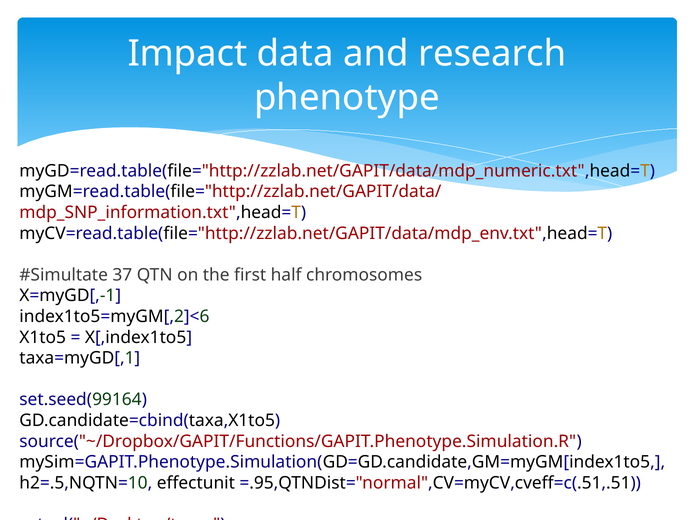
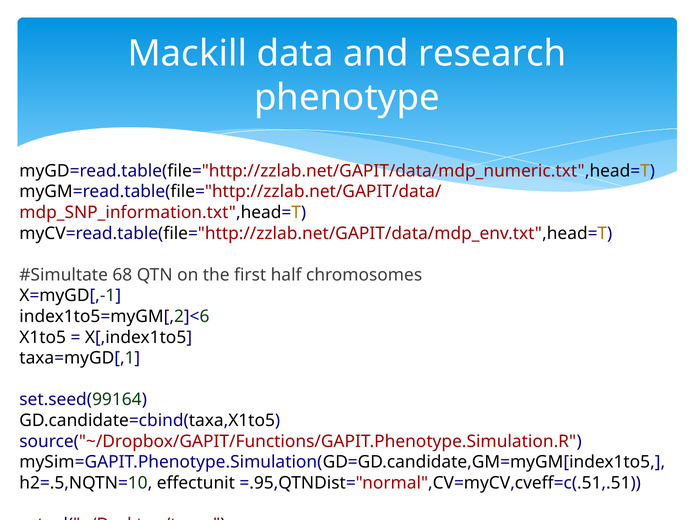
Impact: Impact -> Mackill (187, 54)
37: 37 -> 68 (122, 275)
